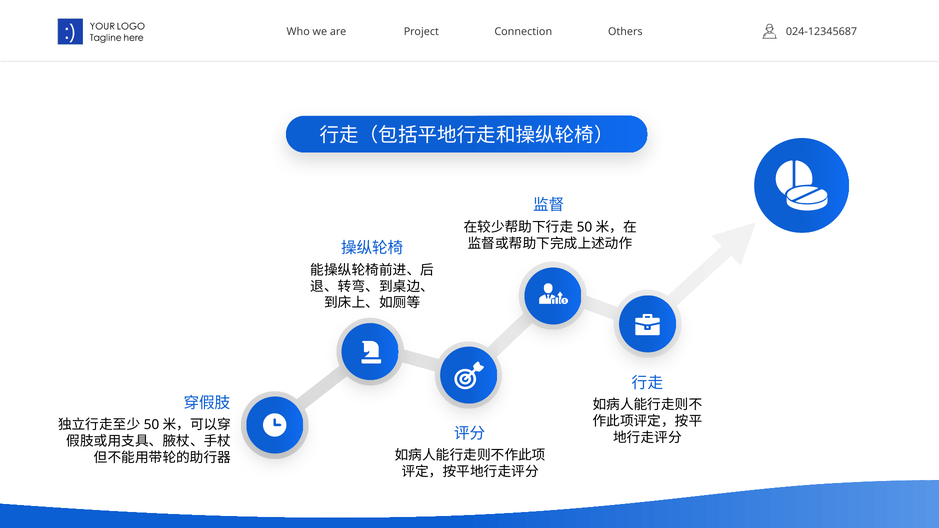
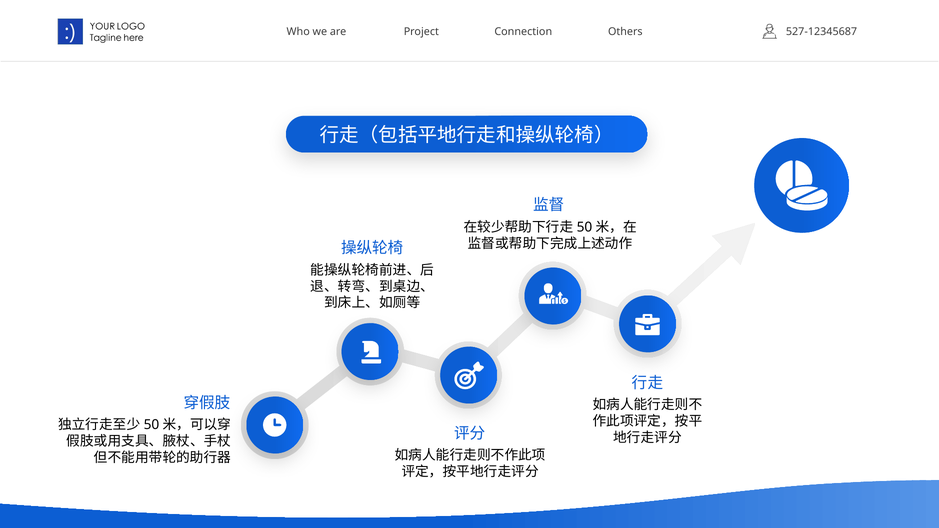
024-12345687: 024-12345687 -> 527-12345687 (822, 32)
